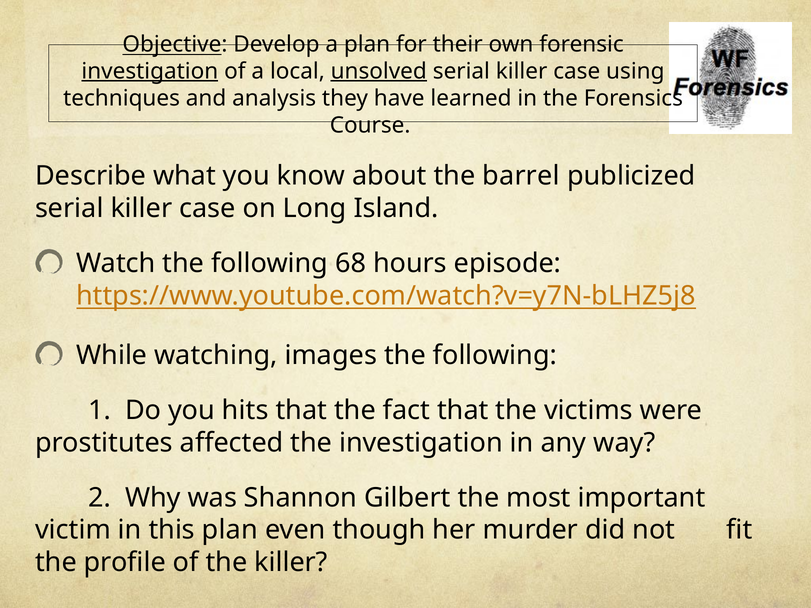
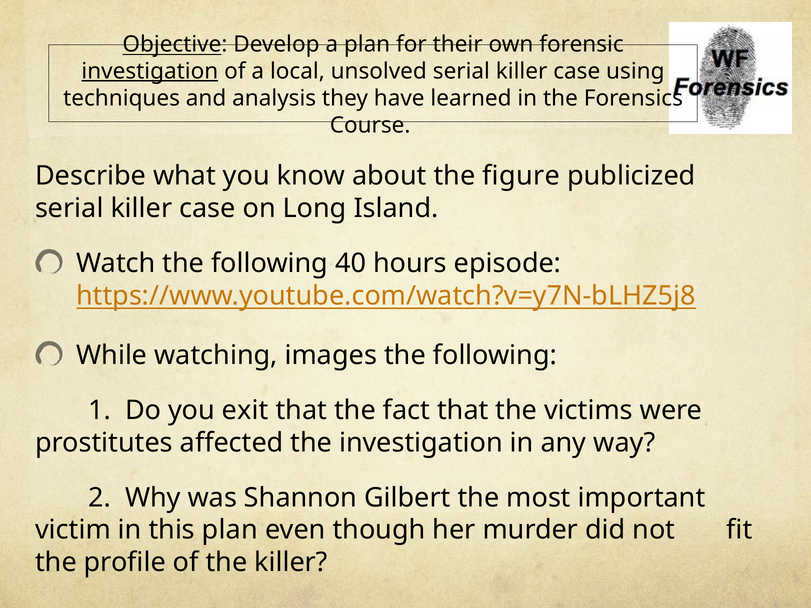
unsolved underline: present -> none (379, 71)
barrel: barrel -> figure (521, 176)
68: 68 -> 40 (351, 263)
hits: hits -> exit (245, 410)
